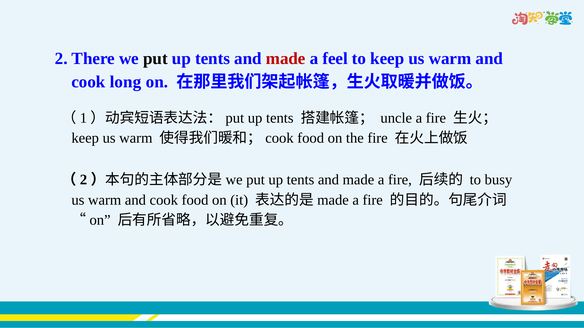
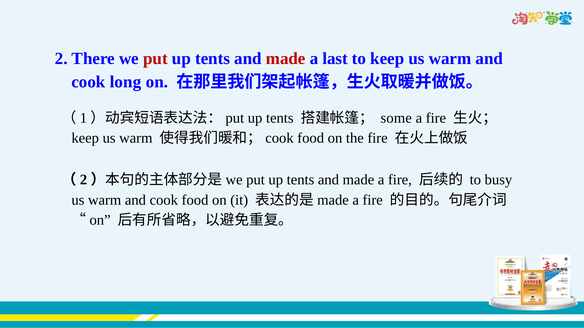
put colour: black -> red (155, 59)
feel: feel -> last (335, 59)
uncle: uncle -> some (396, 118)
